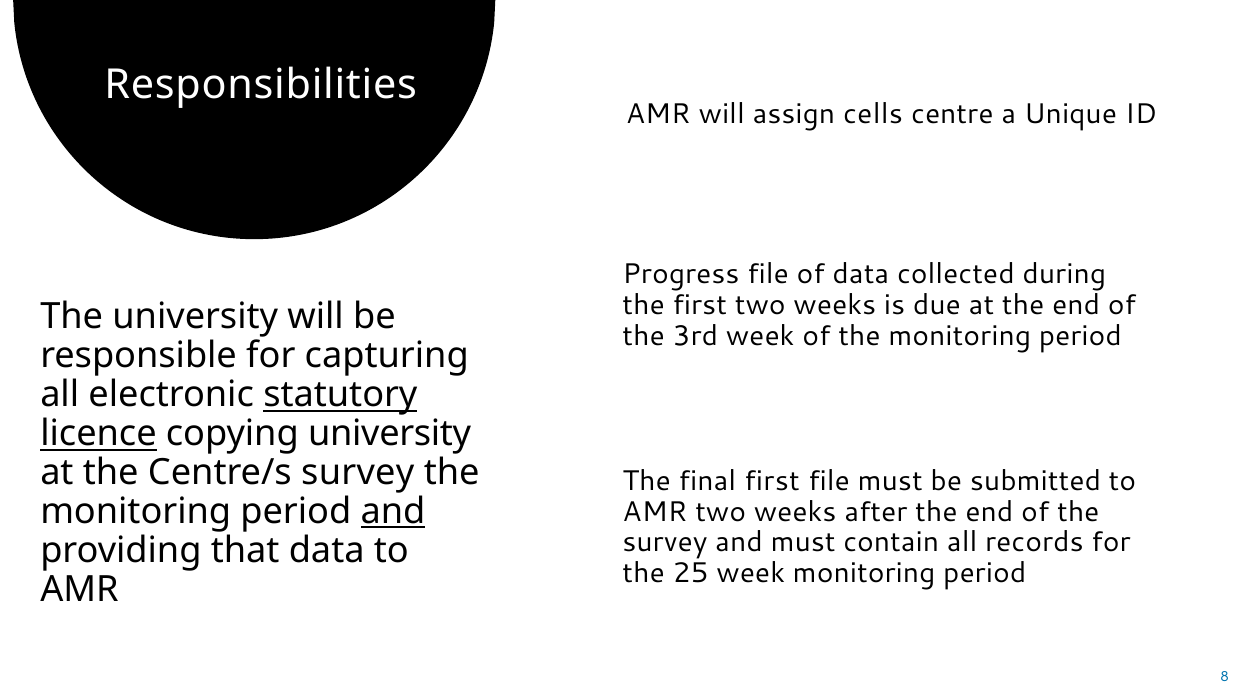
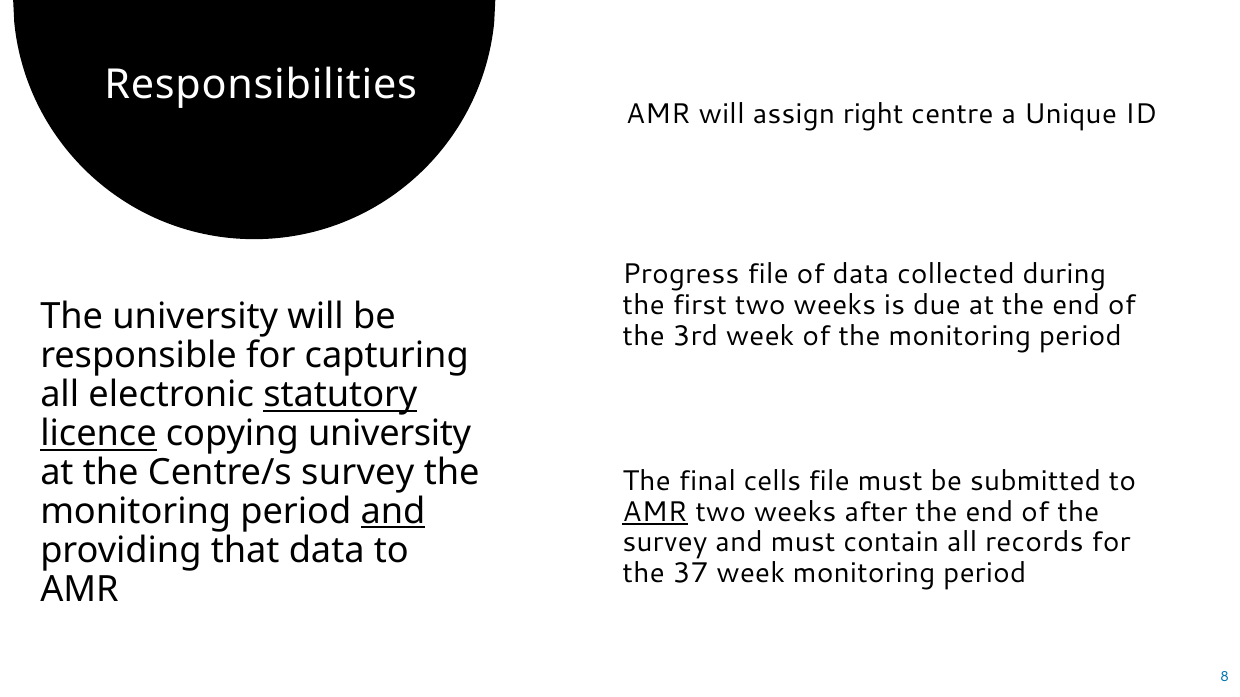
cells: cells -> right (873, 114)
final first: first -> cells (772, 481)
AMR underline: none -> present (655, 512)
25: 25 -> 37 (691, 573)
